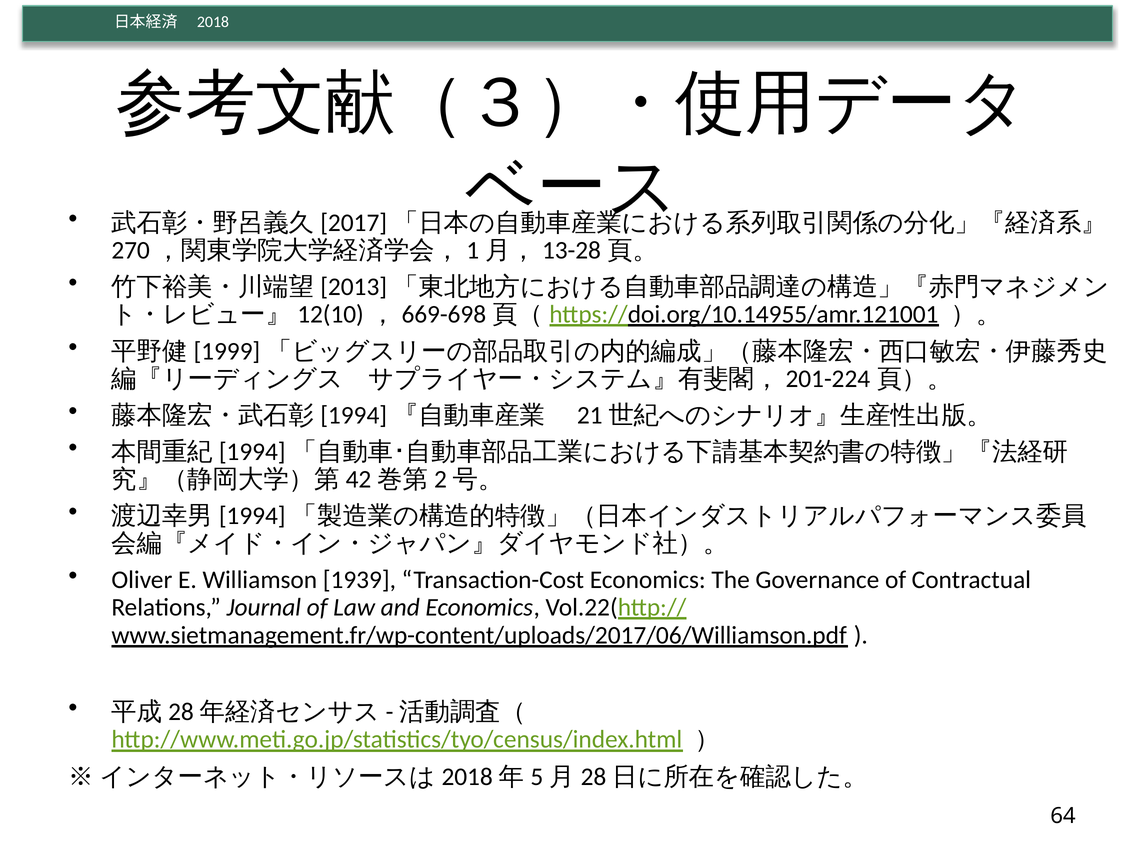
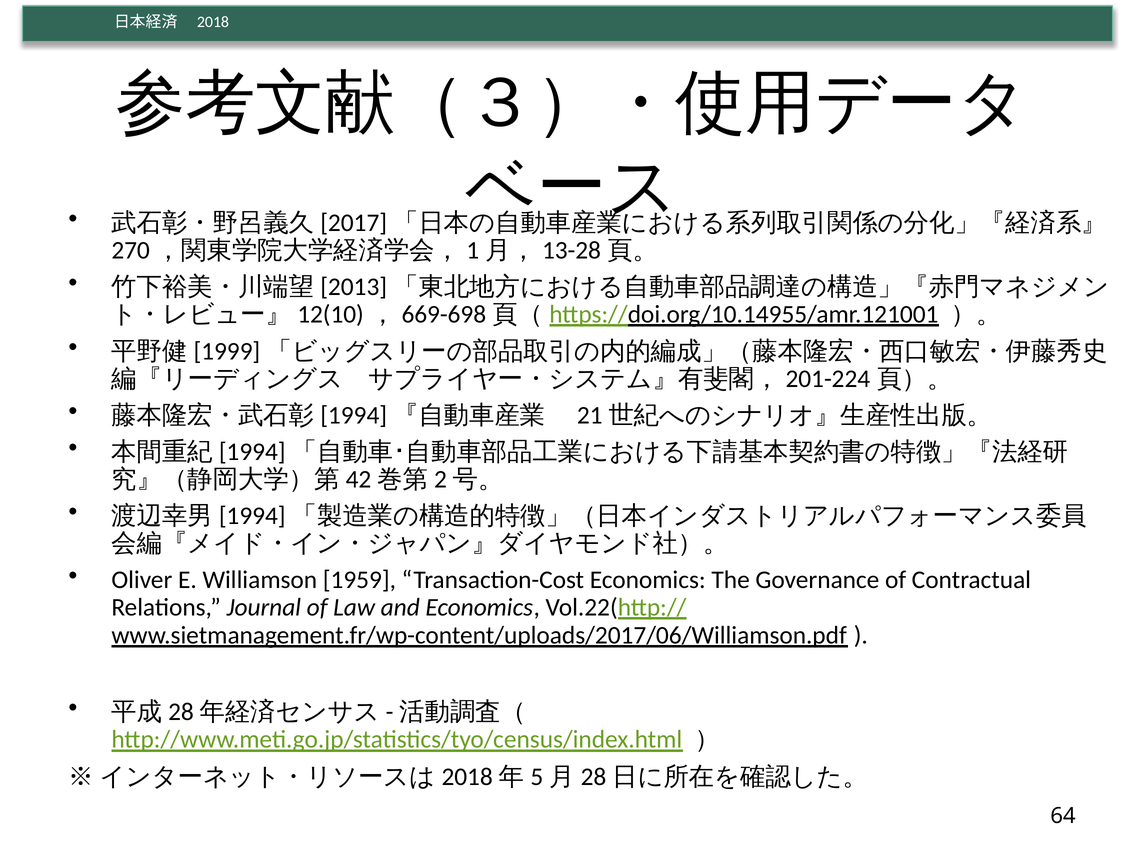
1939: 1939 -> 1959 (359, 580)
